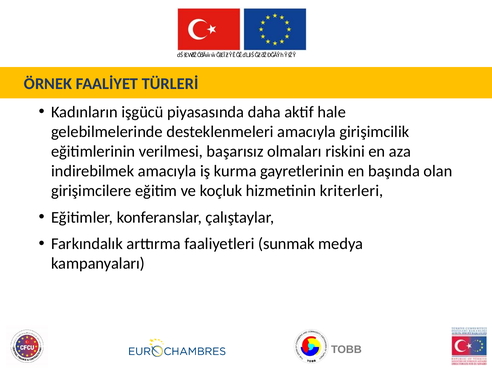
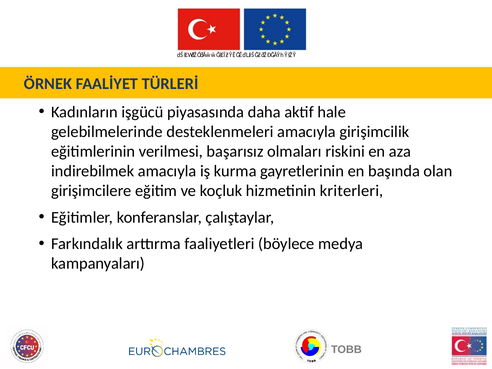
sunmak: sunmak -> böylece (286, 244)
